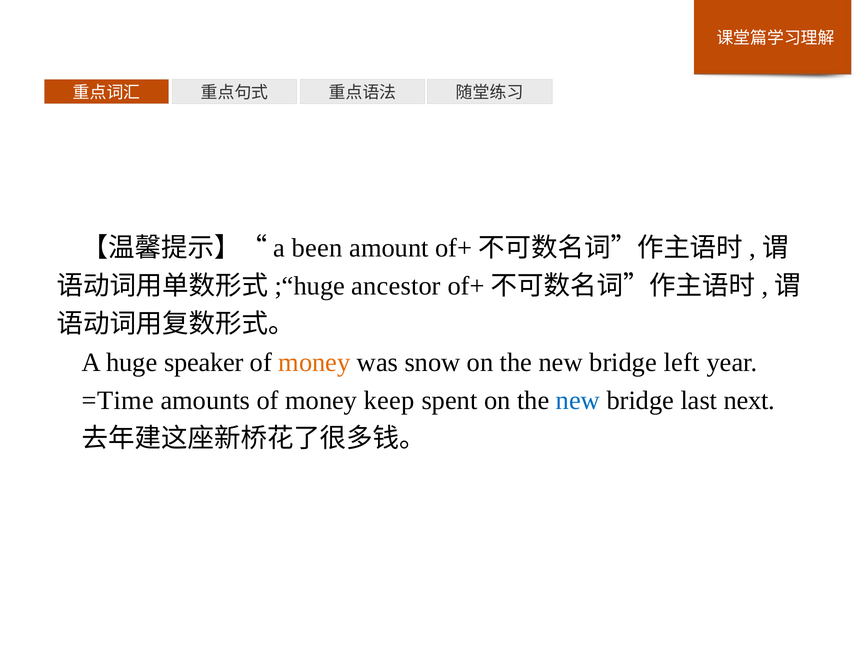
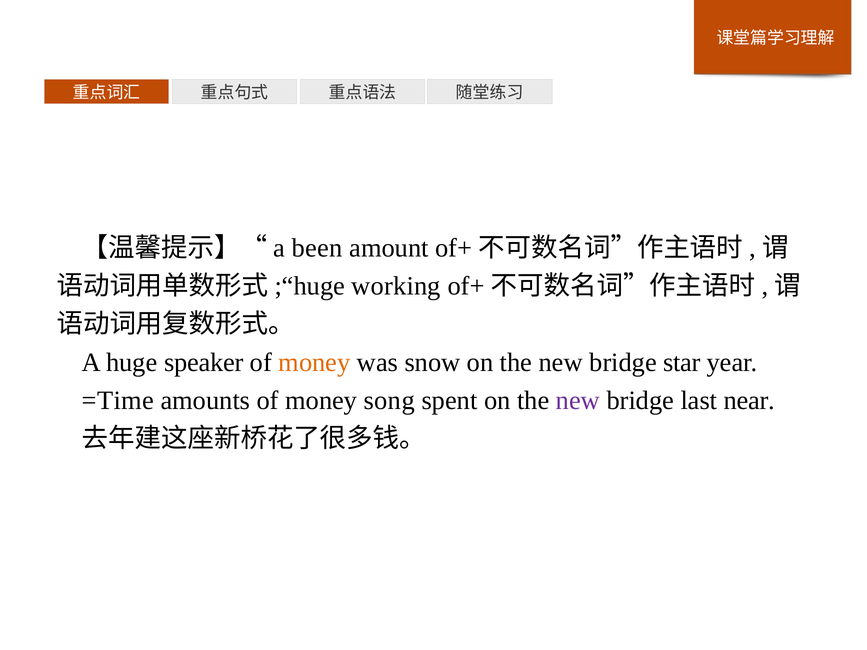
ancestor: ancestor -> working (396, 286)
left: left -> star (682, 362)
keep: keep -> song (389, 401)
new colour: blue -> purple (578, 401)
next: next -> near (749, 401)
